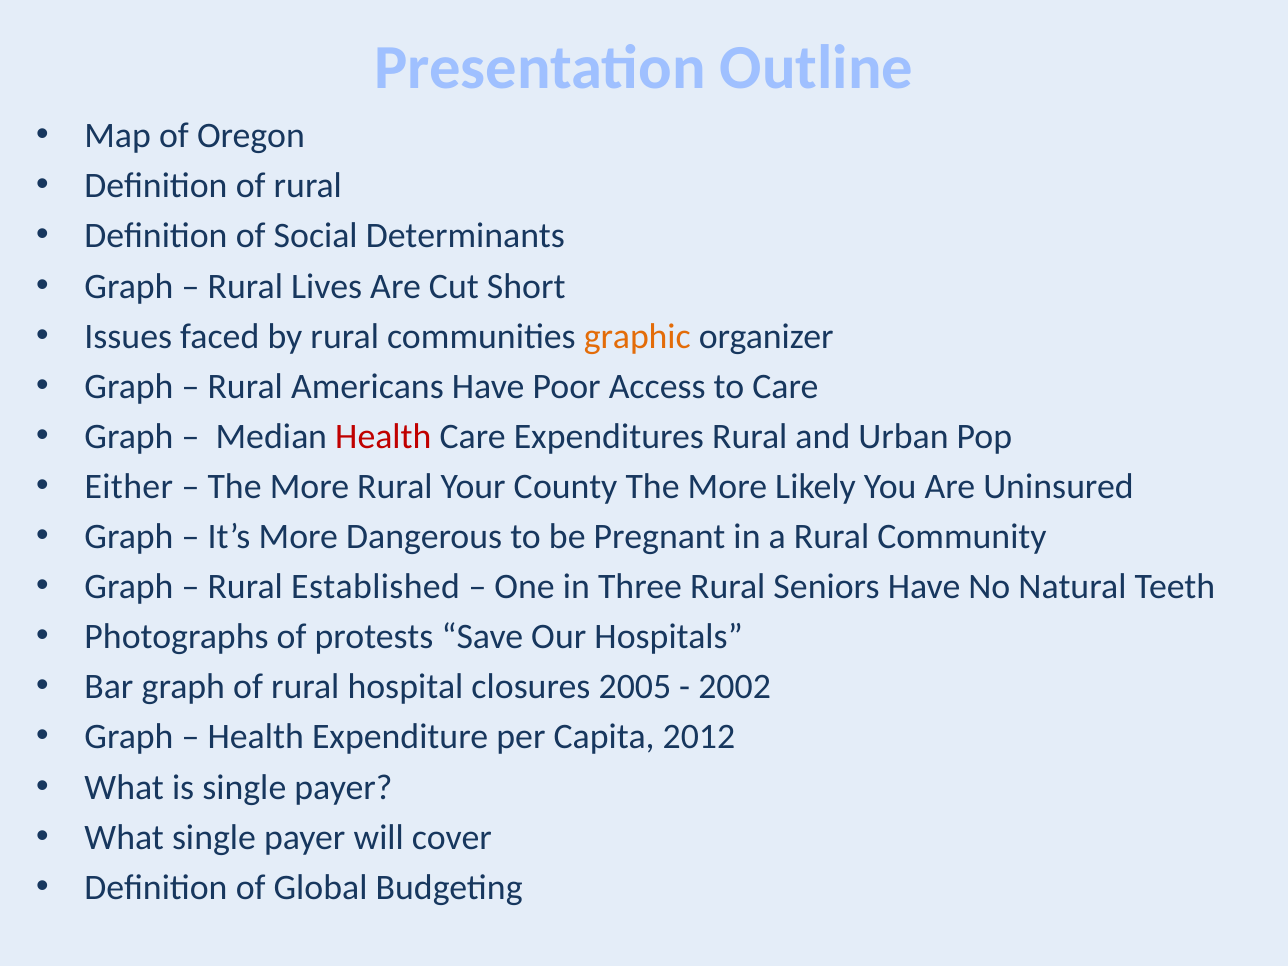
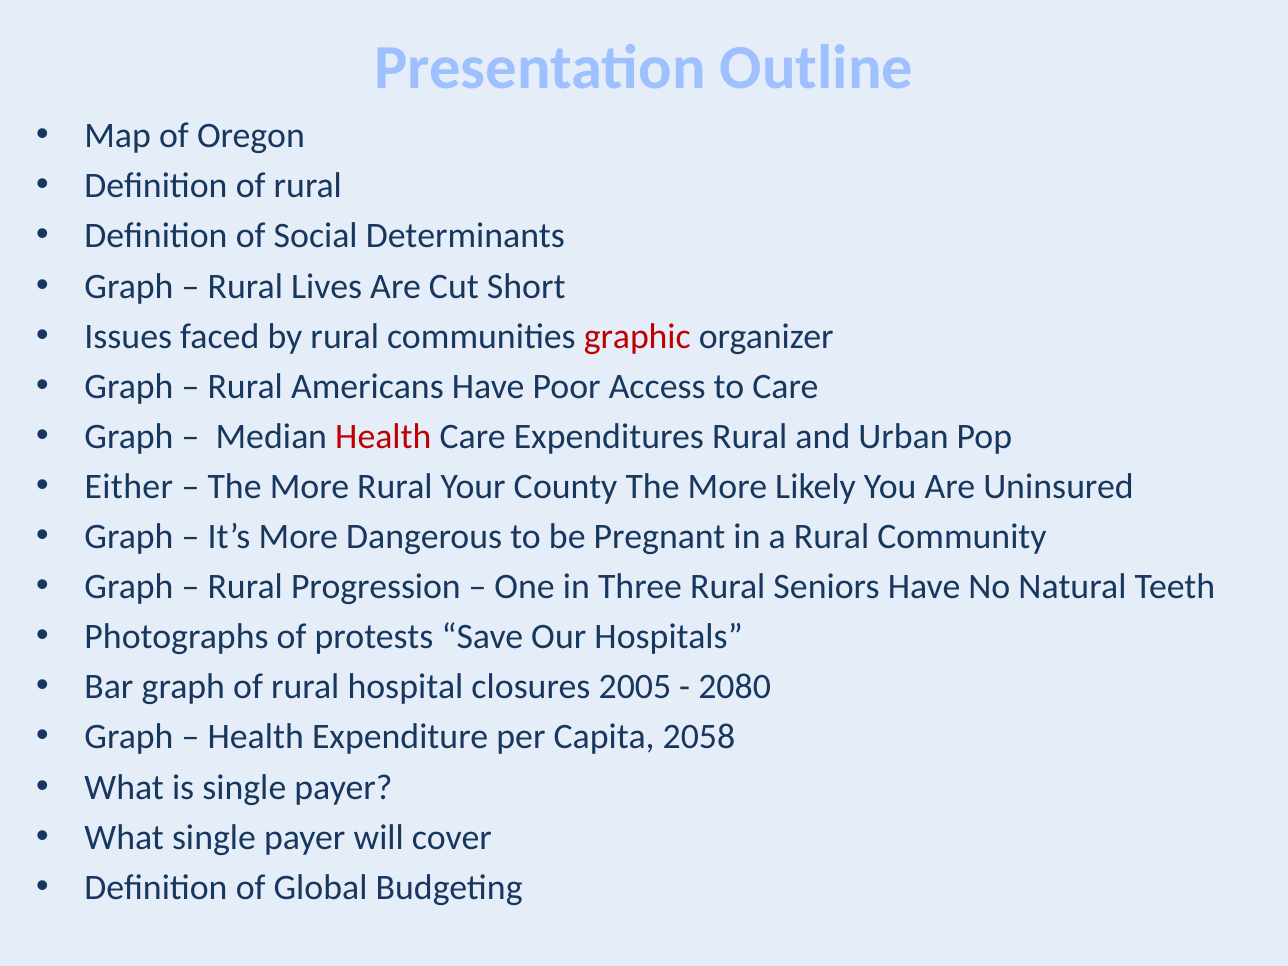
graphic colour: orange -> red (637, 336)
Established: Established -> Progression (376, 587)
2002: 2002 -> 2080 (735, 687)
2012: 2012 -> 2058 (699, 737)
